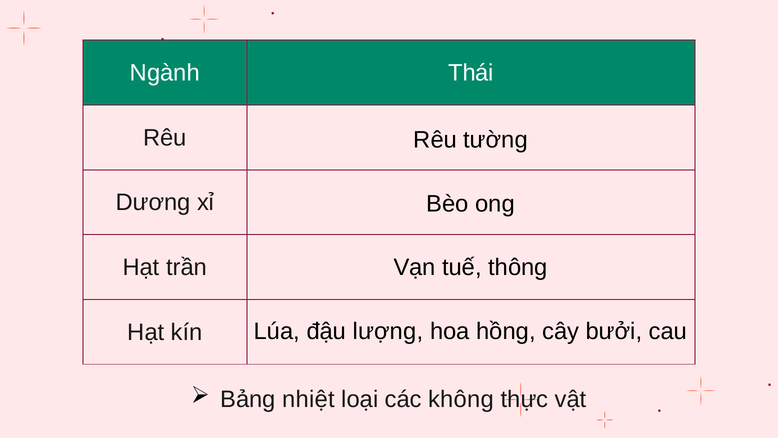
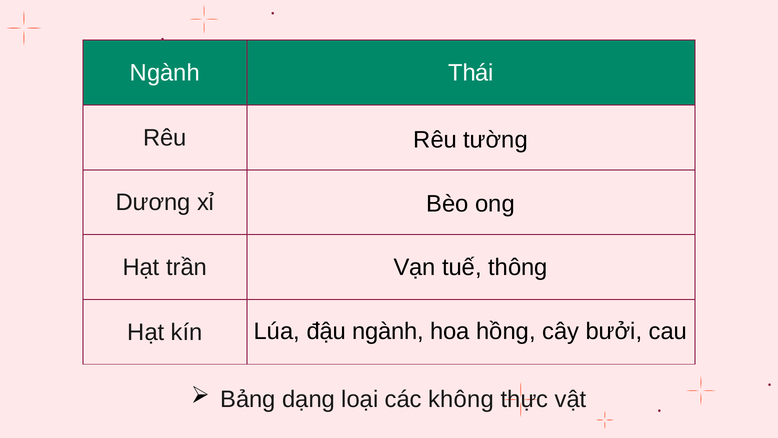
đậu lượng: lượng -> ngành (388, 331)
nhiệt: nhiệt -> dạng (309, 399)
